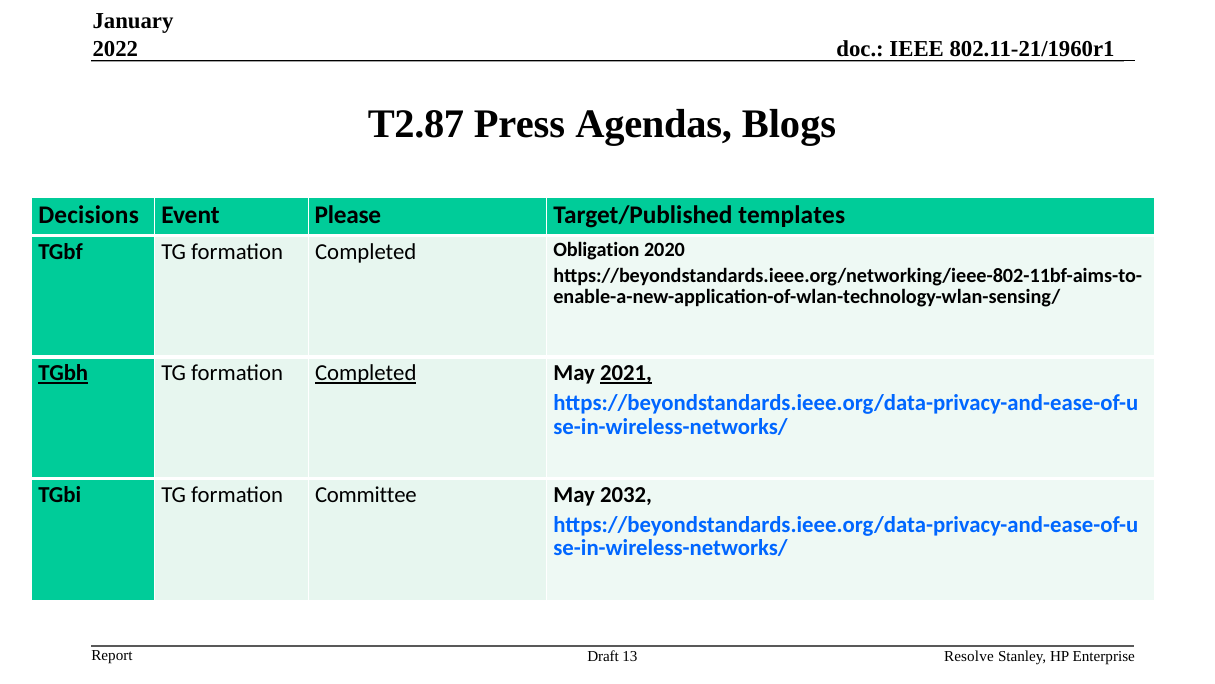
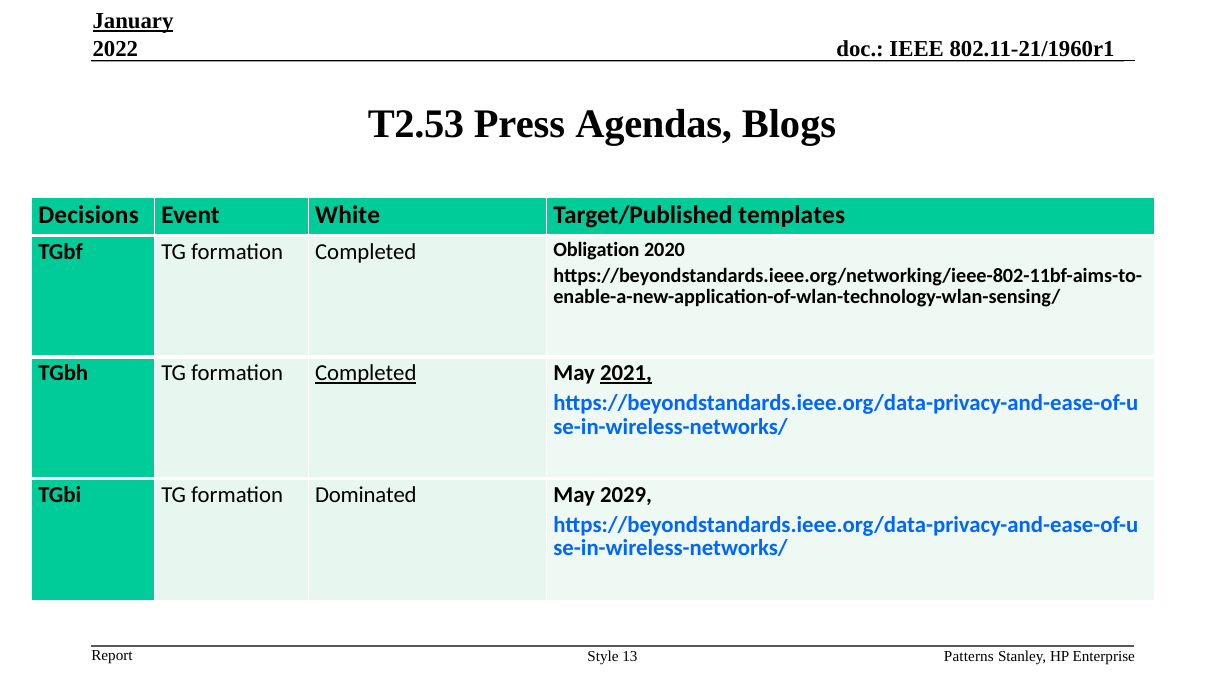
January underline: none -> present (133, 21)
T2.87: T2.87 -> T2.53 (416, 124)
Please: Please -> White (348, 215)
TGbh underline: present -> none (63, 373)
Committee: Committee -> Dominated (366, 494)
2032: 2032 -> 2029 (626, 494)
Draft: Draft -> Style (603, 655)
Resolve: Resolve -> Patterns (969, 655)
